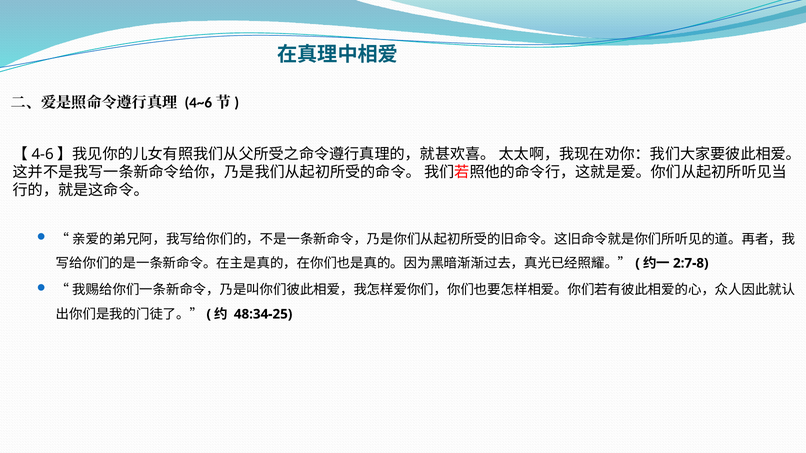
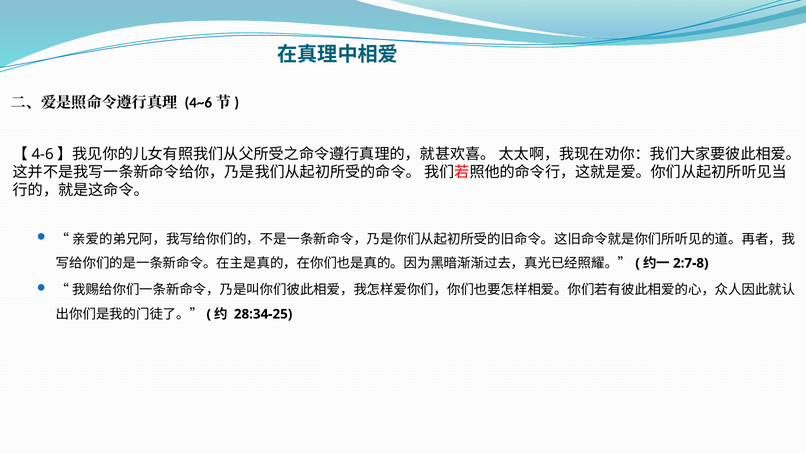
48:34-25: 48:34-25 -> 28:34-25 (263, 314)
